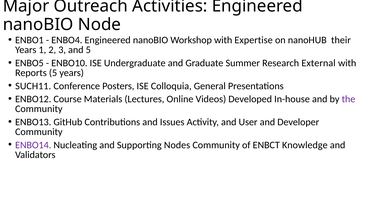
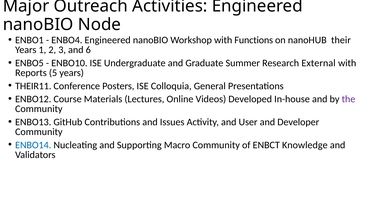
Expertise: Expertise -> Functions (254, 40)
and 5: 5 -> 6 (88, 50)
SUCH11: SUCH11 -> THEIR11 (33, 86)
ENBO14 colour: purple -> blue (33, 145)
Nodes: Nodes -> Macro (177, 145)
